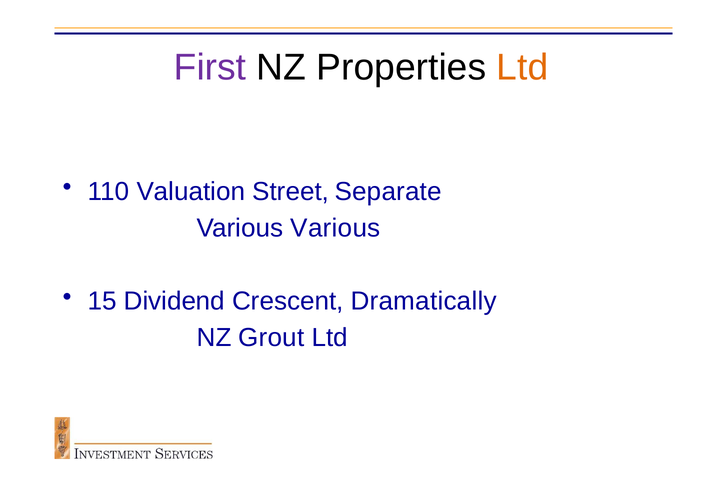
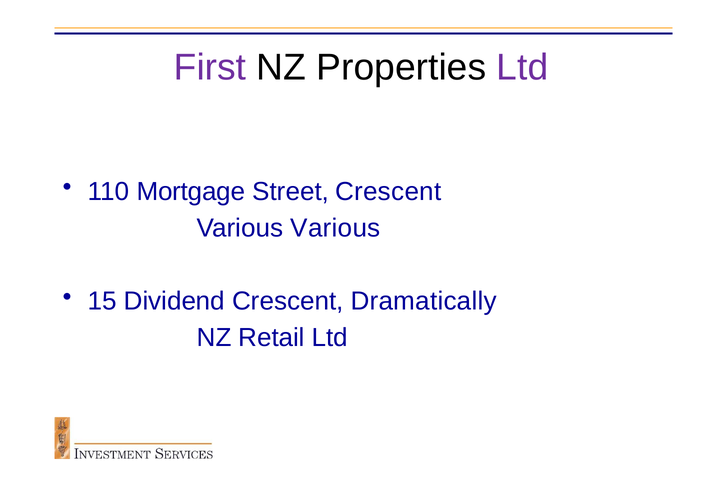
Ltd colour: orange -> purple (522, 67)
Valuation: Valuation -> Mortgage (191, 192)
Street Separate: Separate -> Crescent (388, 192)
Grout: Grout -> Retail (271, 338)
